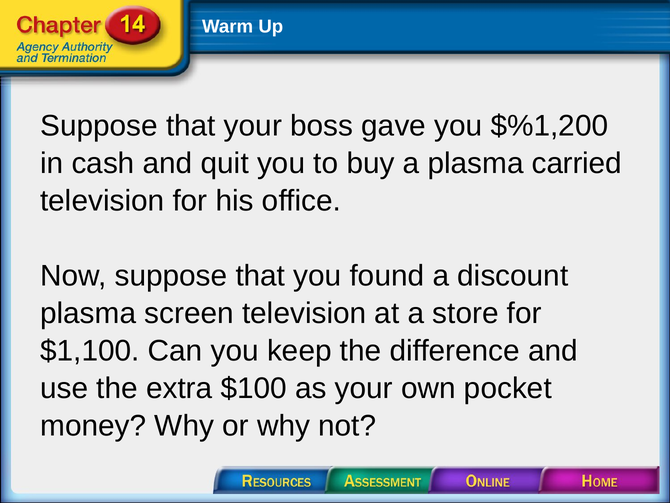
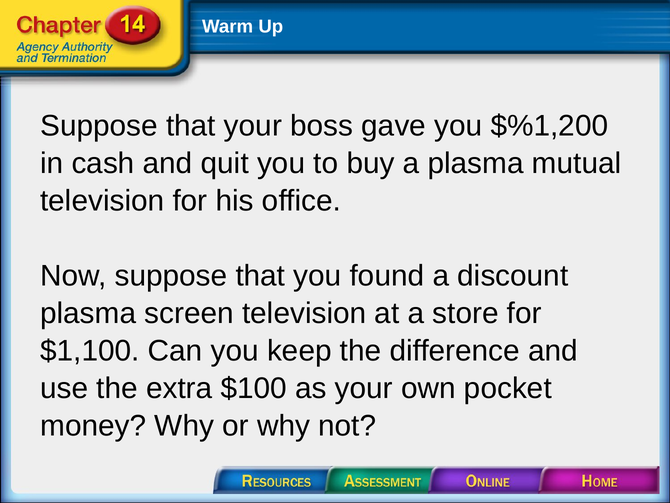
carried: carried -> mutual (577, 163)
